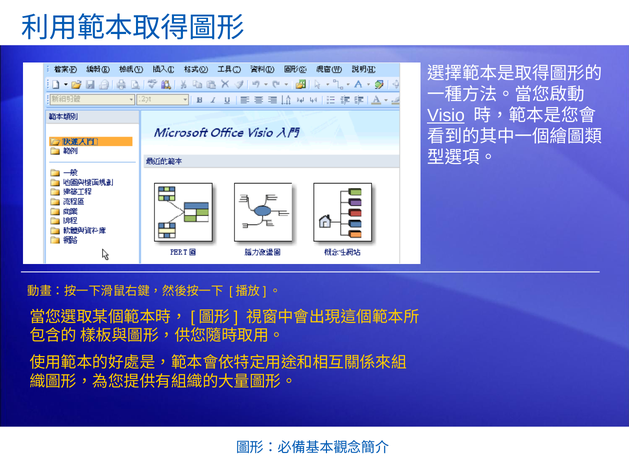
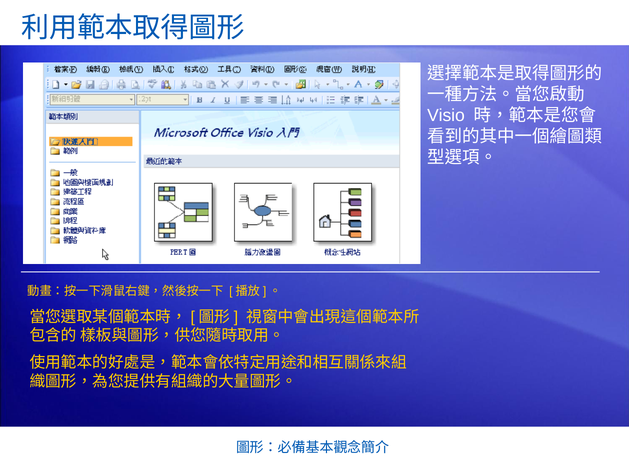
Visio underline: present -> none (446, 115)
